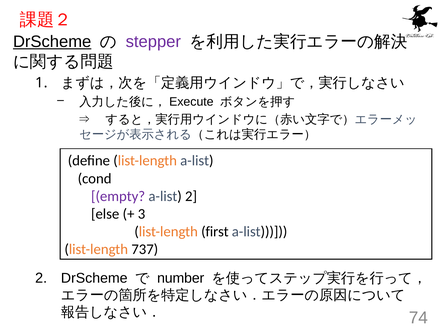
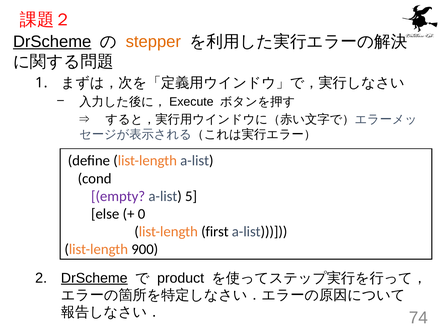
stepper colour: purple -> orange (153, 42)
a-list 2: 2 -> 5 (191, 196)
3: 3 -> 0 (141, 214)
737: 737 -> 900 (145, 249)
DrScheme underline: none -> present (94, 278)
number: number -> product (181, 278)
